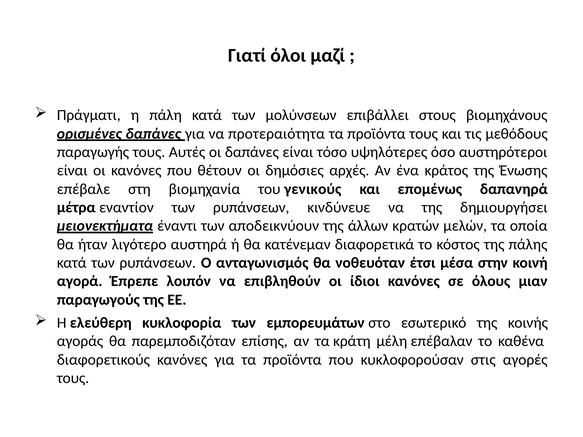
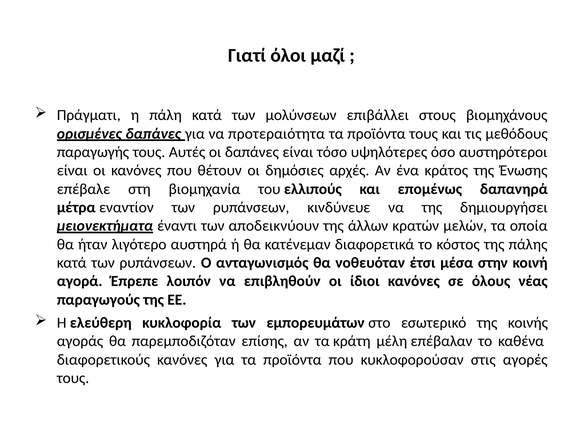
γενικούς: γενικούς -> ελλιπούς (313, 189)
μιαν: μιαν -> νέας (533, 281)
